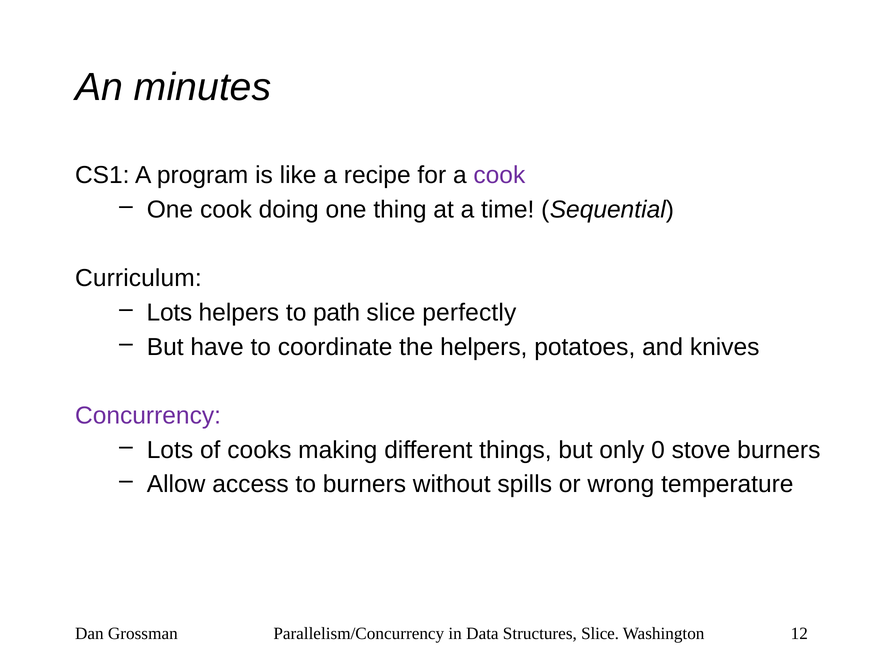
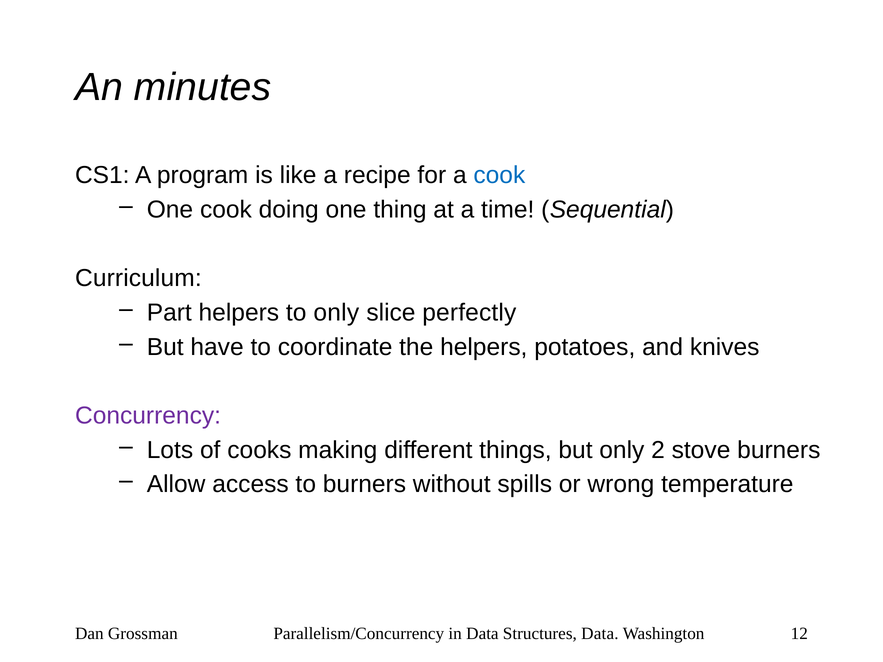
cook colour: purple -> blue (499, 175)
Lots: Lots -> Part (169, 313)
to path: path -> only (336, 313)
0: 0 -> 2 (658, 450)
Structures Slice: Slice -> Data (600, 634)
